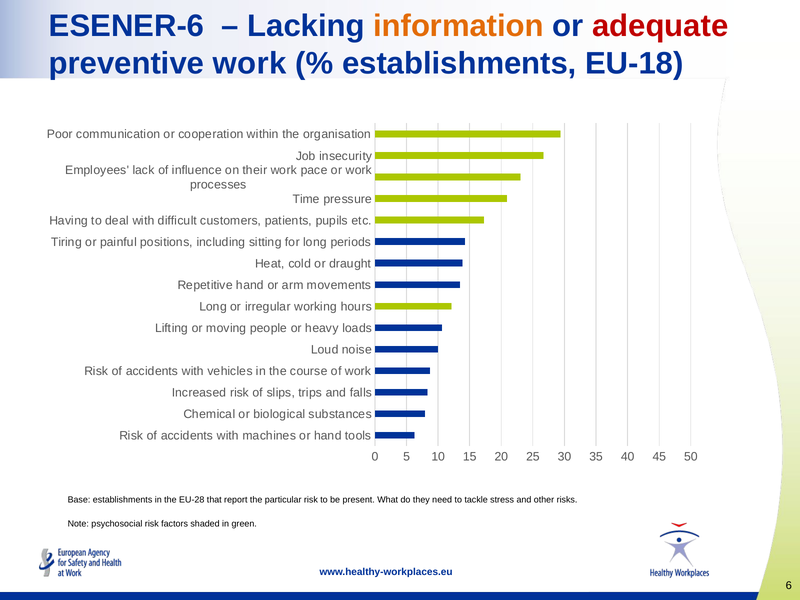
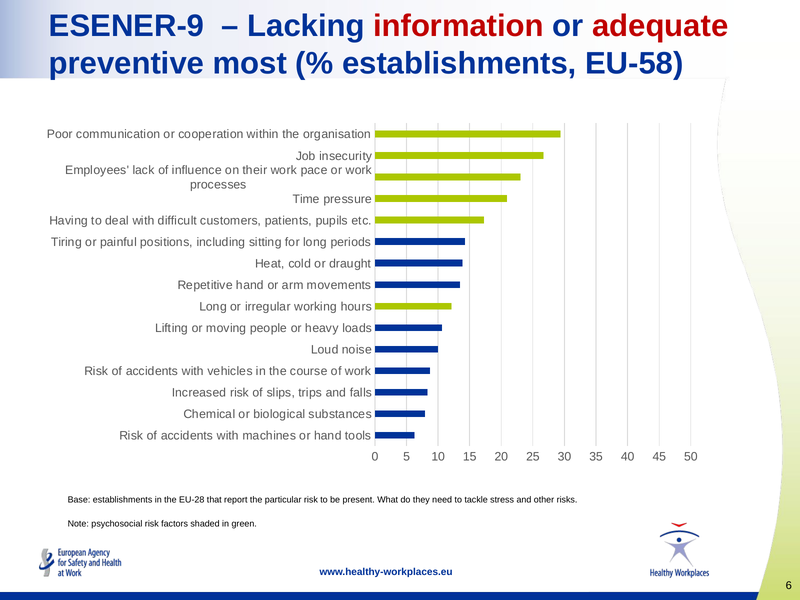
ESENER-6: ESENER-6 -> ESENER-9 (127, 26)
information colour: orange -> red (458, 26)
preventive work: work -> most (250, 63)
EU-18: EU-18 -> EU-58 (634, 63)
